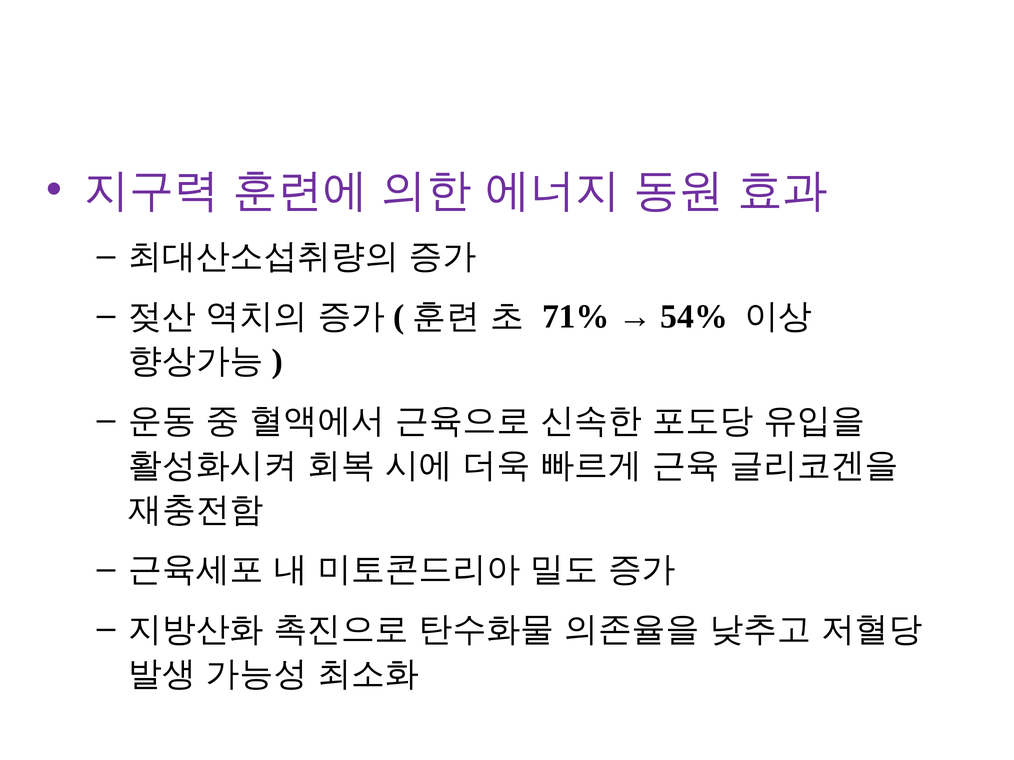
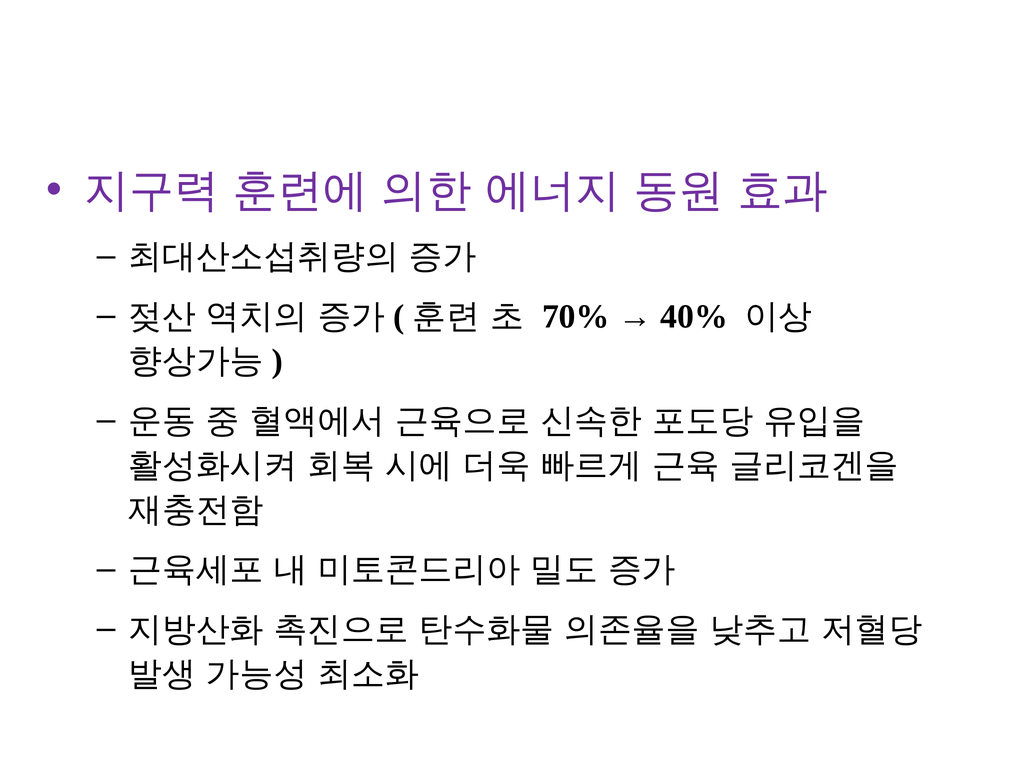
71%: 71% -> 70% (576, 317)
54%: 54% -> 40% (694, 317)
